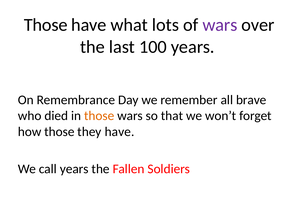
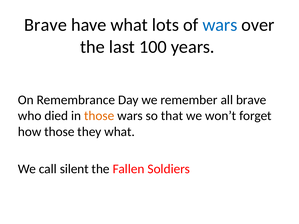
Those: Those -> Brave (46, 25)
wars colour: purple -> blue (220, 25)
they have: have -> what (120, 132)
call years: years -> silent (74, 169)
